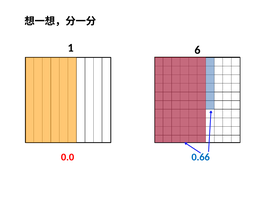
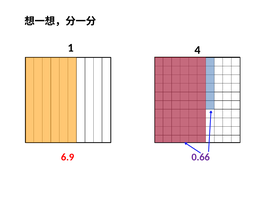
6: 6 -> 4 (197, 50)
0.0: 0.0 -> 6.9 (68, 157)
0.66 colour: blue -> purple (201, 157)
